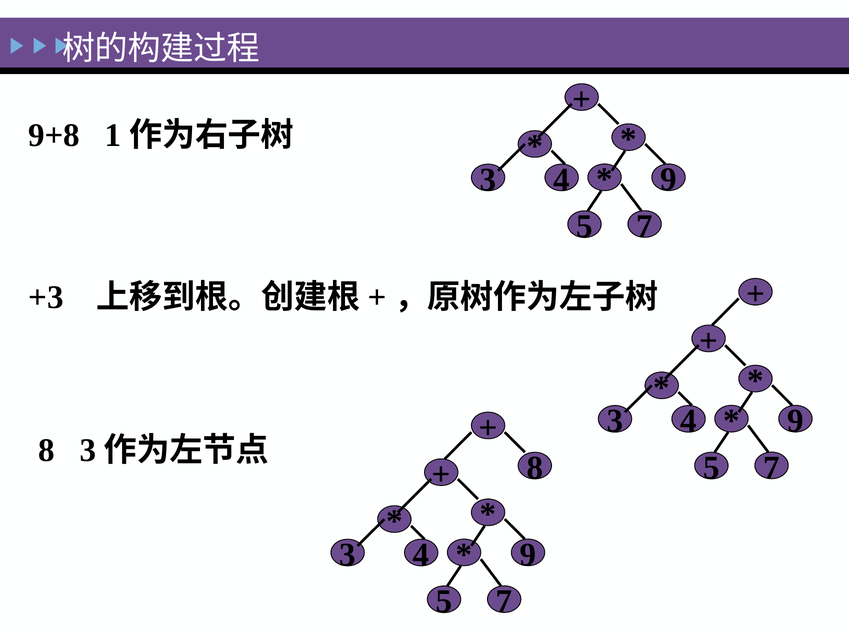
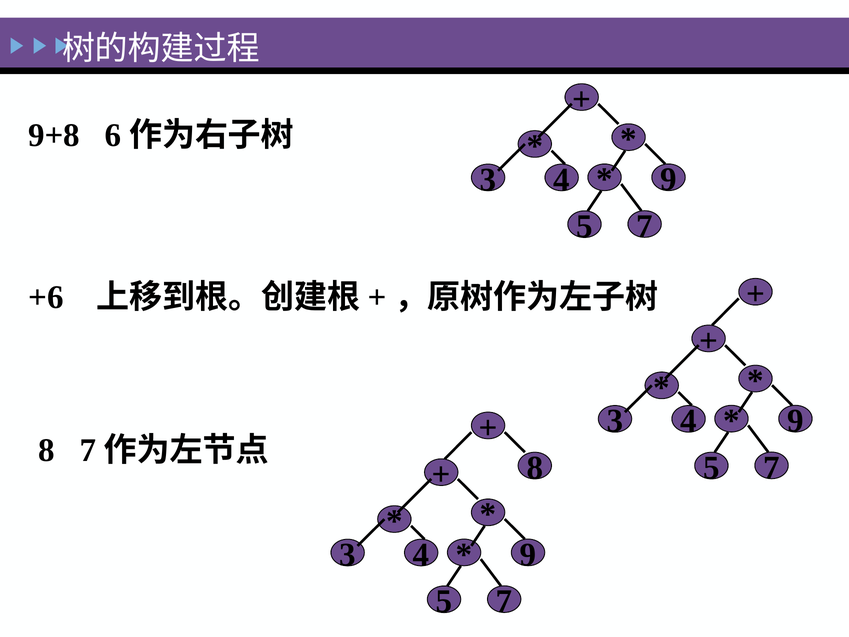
1: 1 -> 6 (113, 135)
+3: +3 -> +6 (46, 297)
8 3: 3 -> 7 (88, 450)
